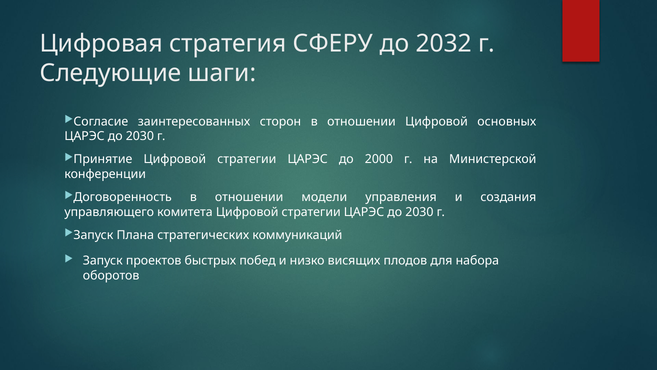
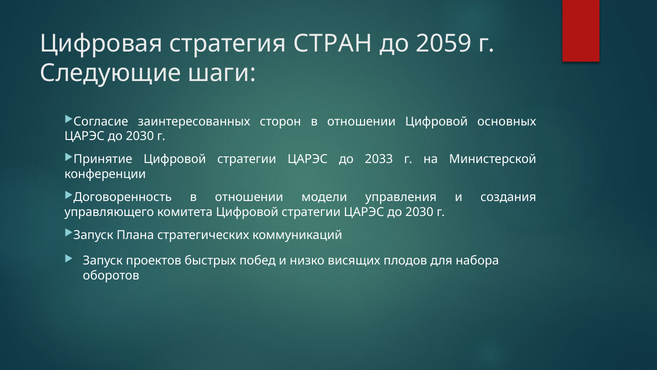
СФЕРУ: СФЕРУ -> СТРАН (333, 43)
2032: 2032 -> 2059 (444, 43)
2000: 2000 -> 2033 (379, 159)
